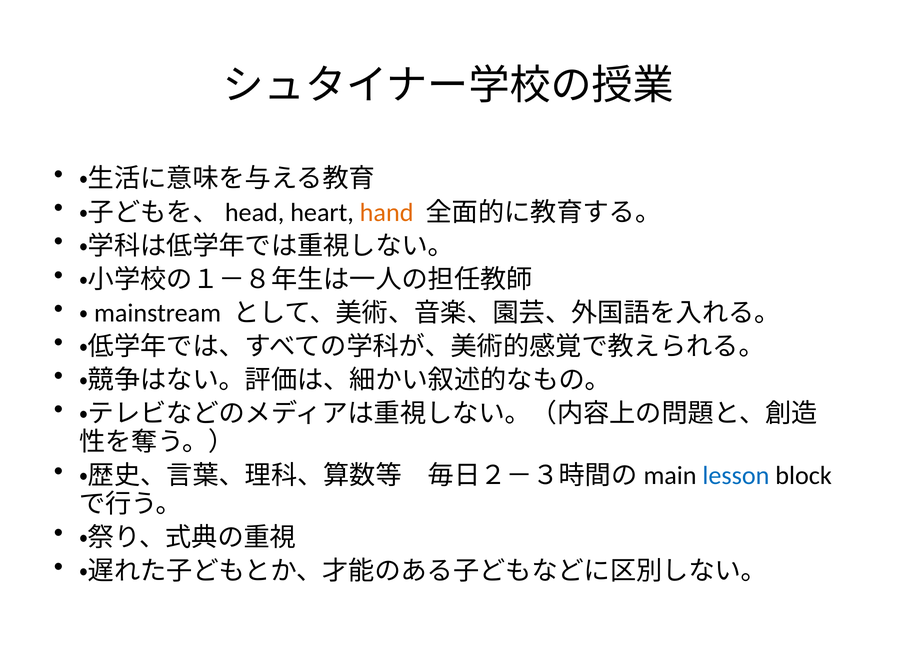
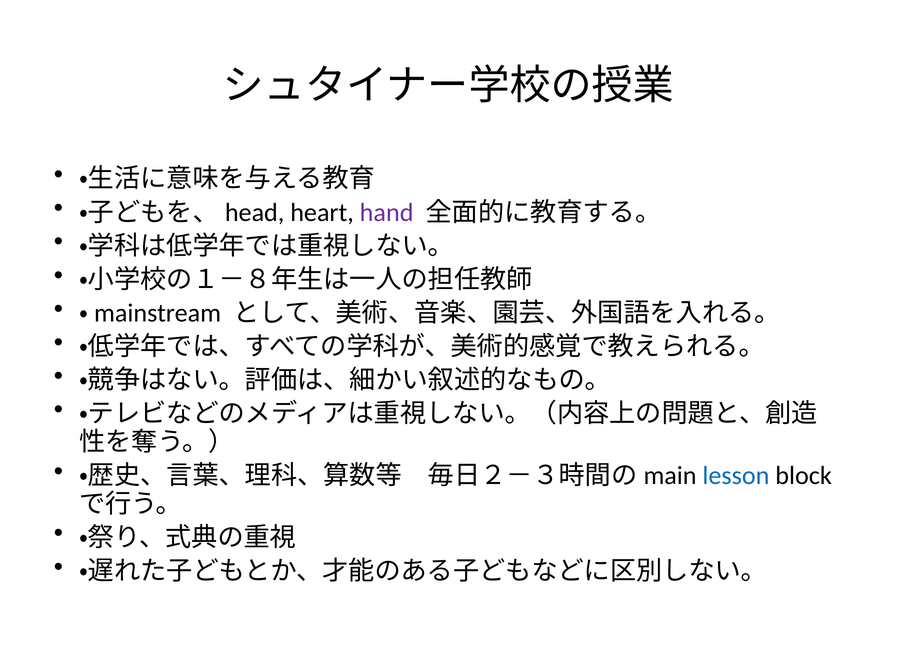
hand colour: orange -> purple (387, 213)
